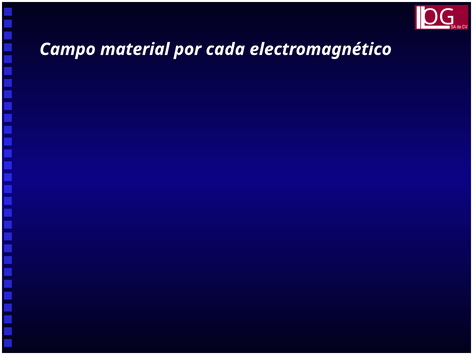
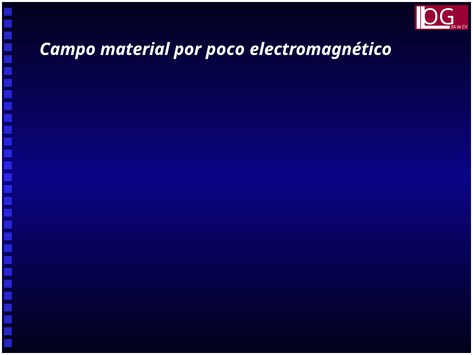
cada: cada -> poco (225, 49)
